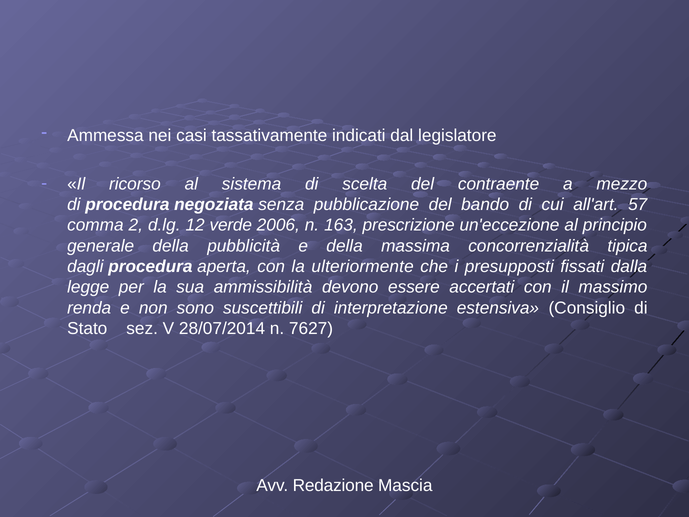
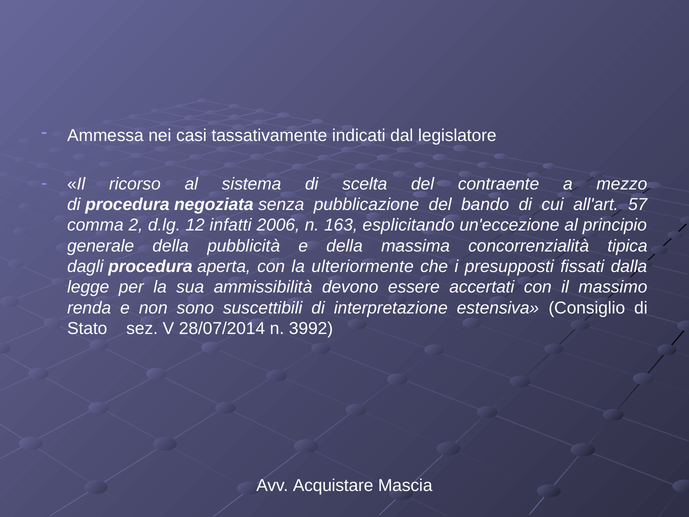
verde: verde -> infatti (231, 225)
prescrizione: prescrizione -> esplicitando (409, 225)
7627: 7627 -> 3992 (311, 328)
Redazione: Redazione -> Acquistare (333, 485)
